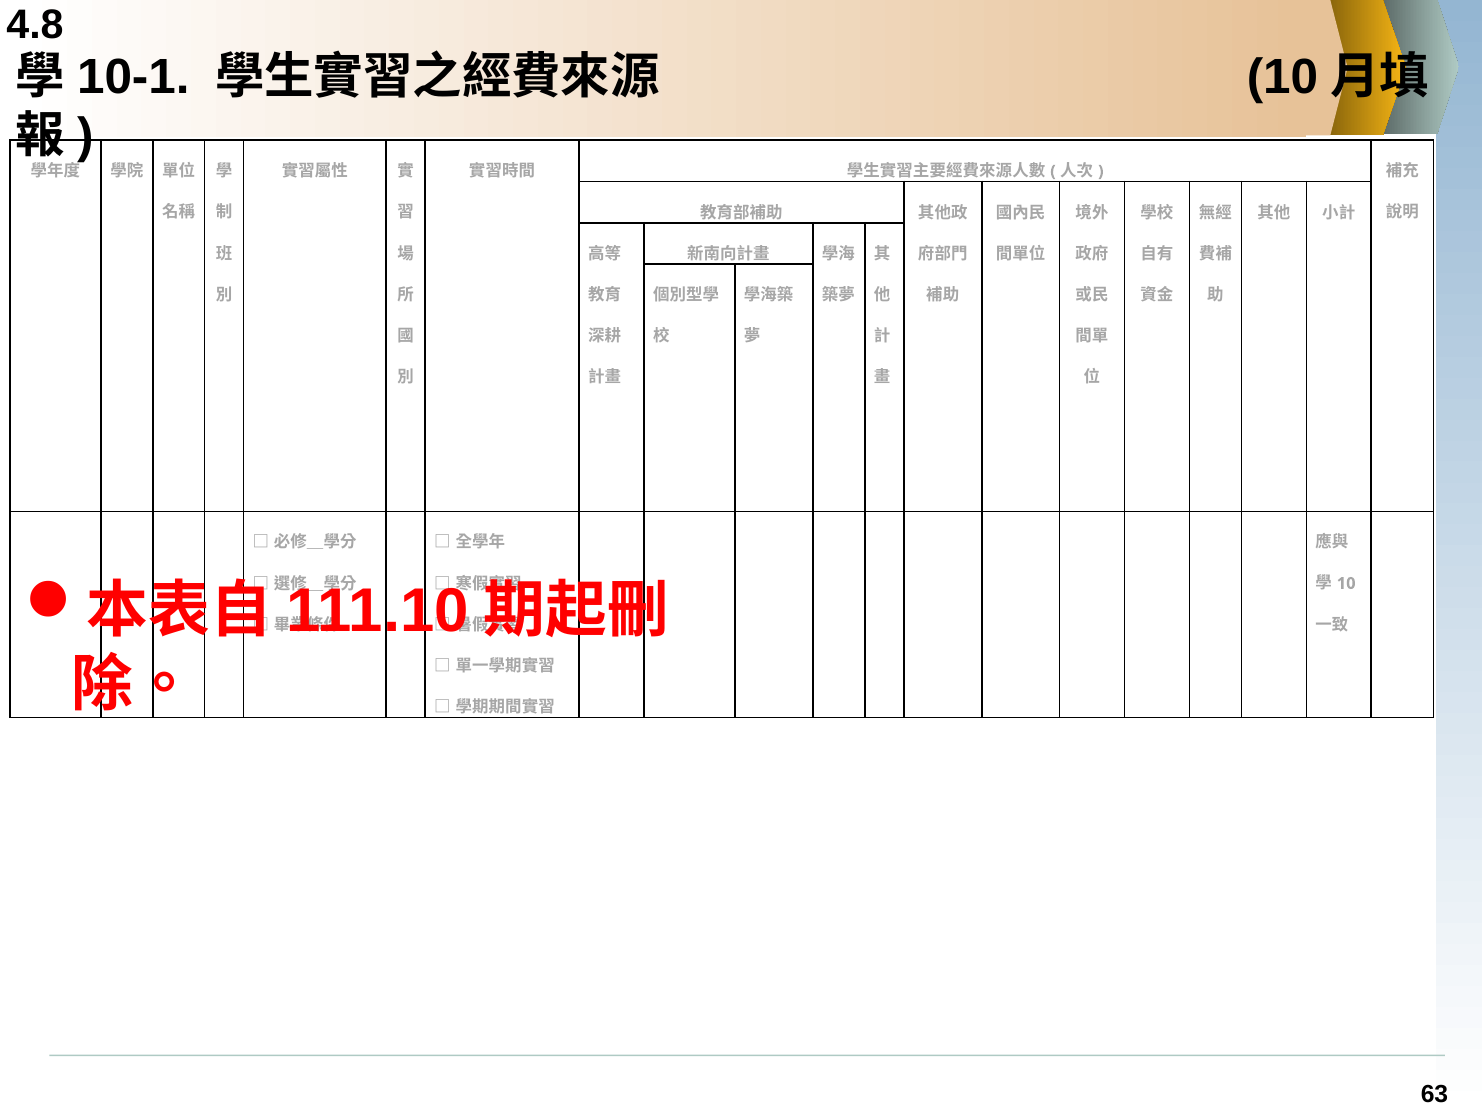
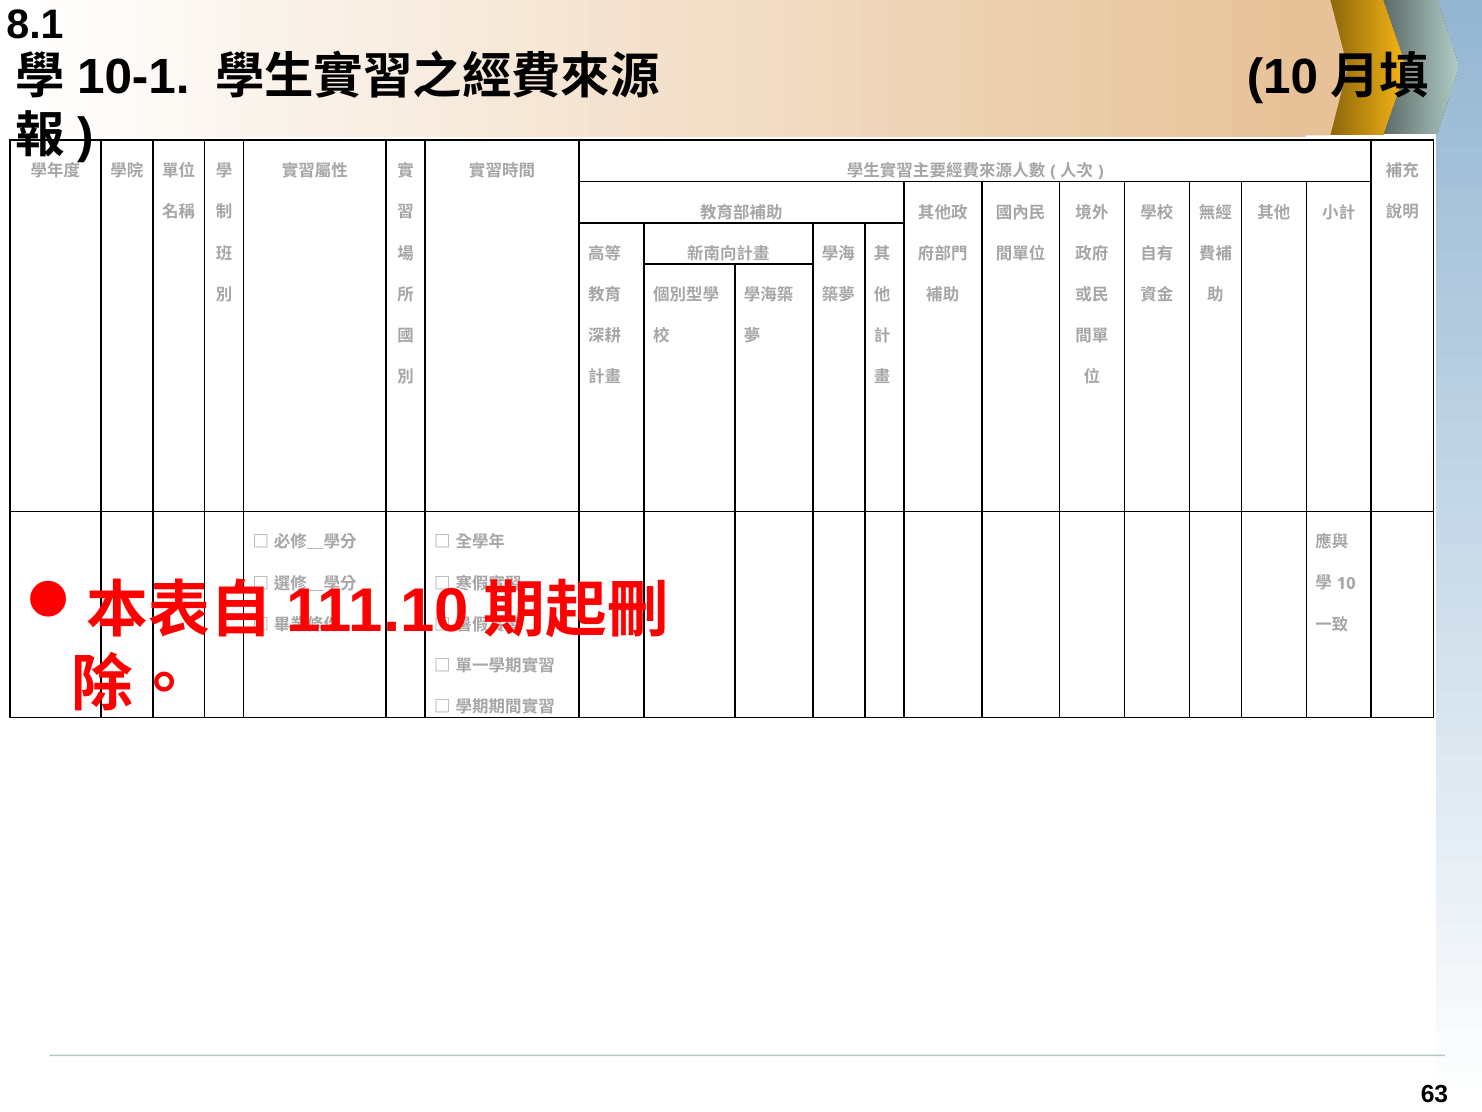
4.8: 4.8 -> 8.1 (35, 25)
